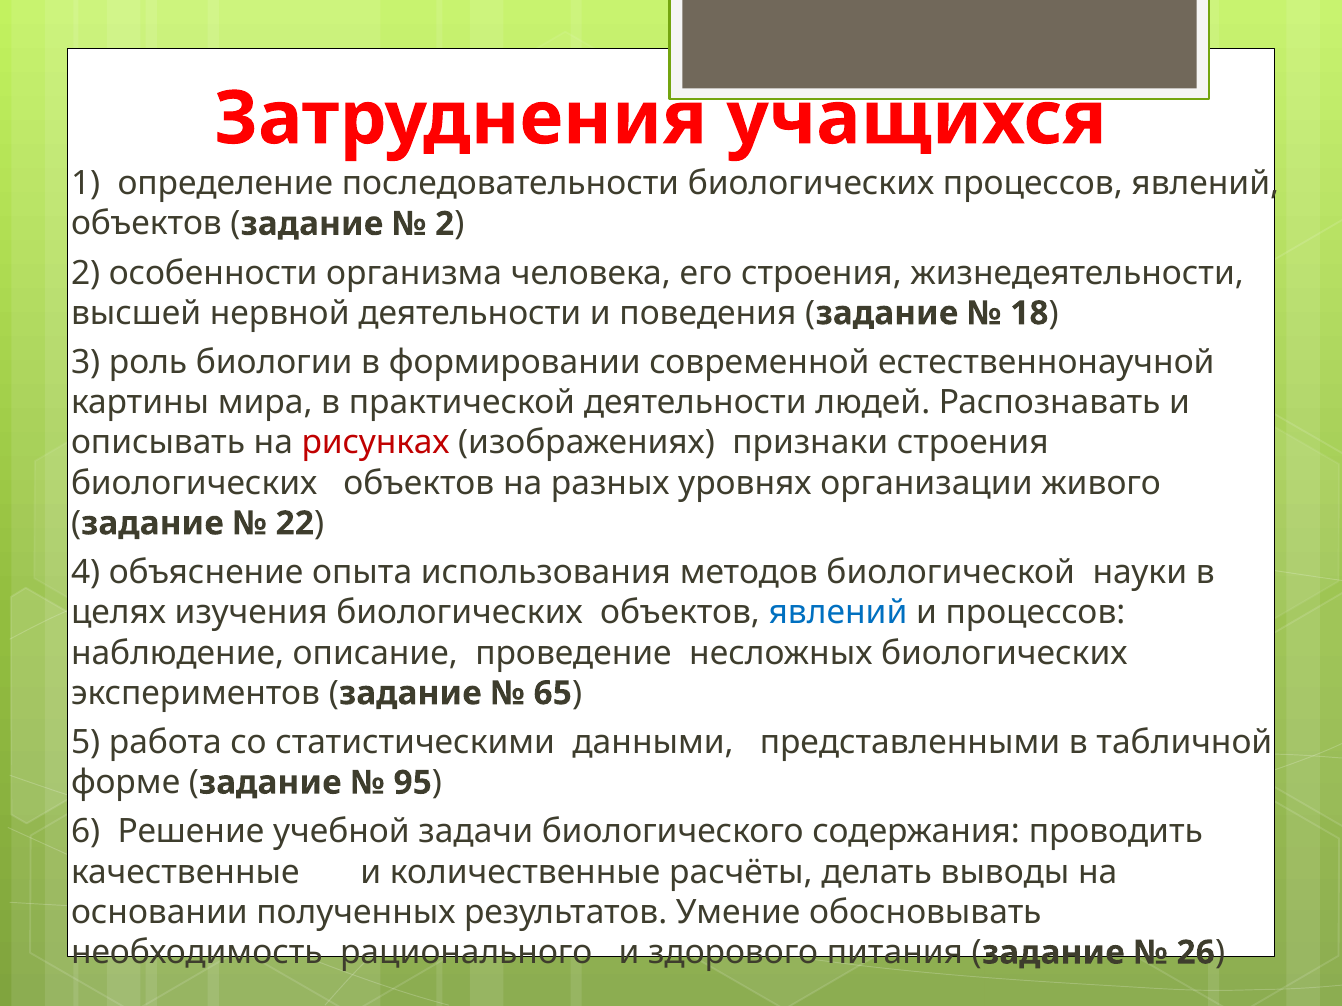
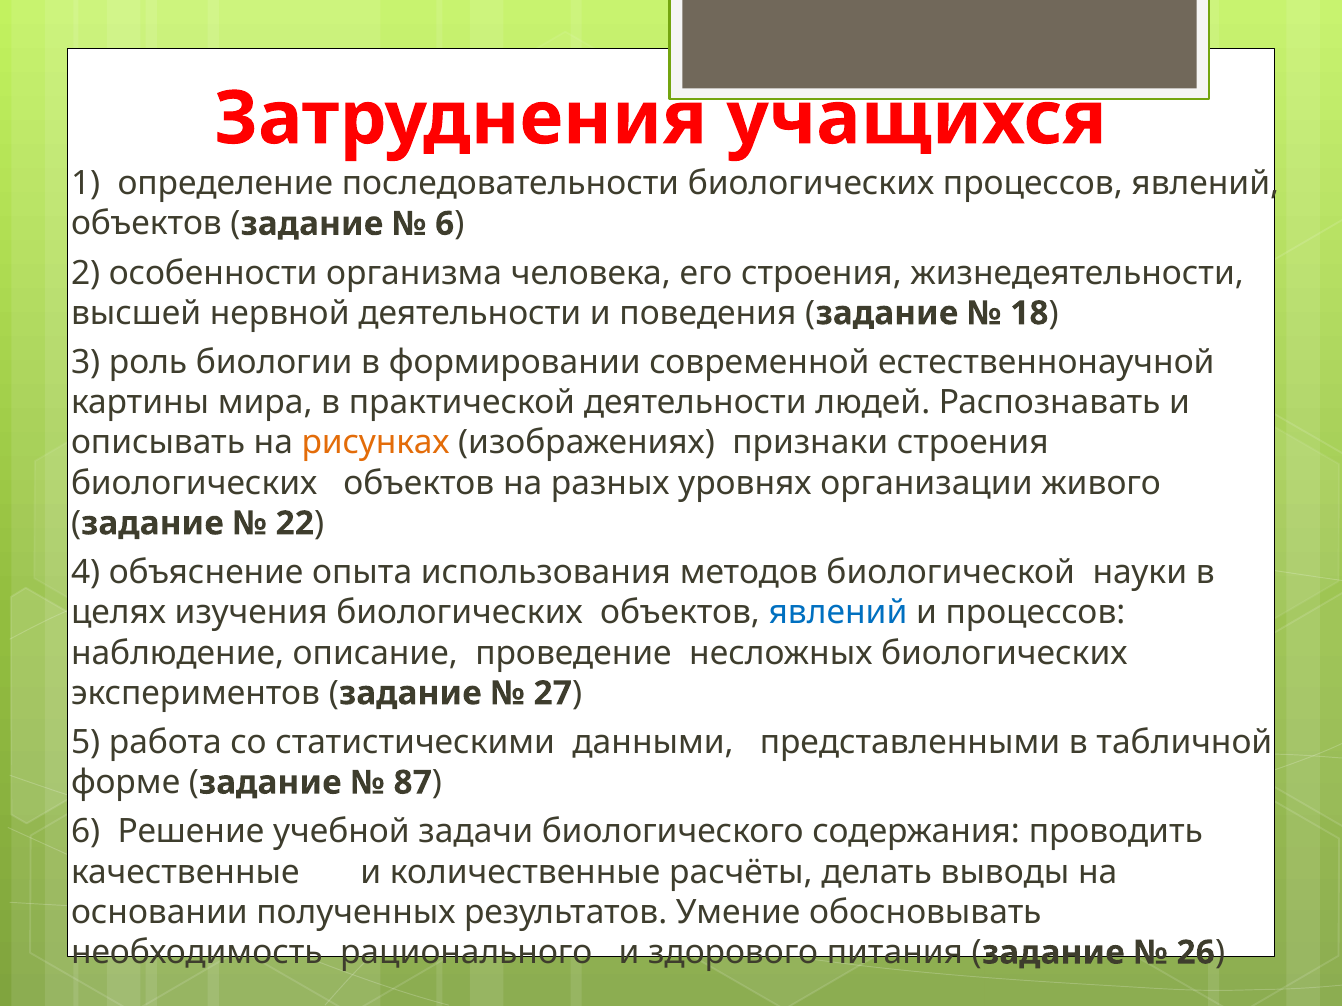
2: 2 -> 6 (445, 224)
рисунках colour: red -> orange (376, 443)
65: 65 -> 27 (553, 694)
95: 95 -> 87 (413, 783)
